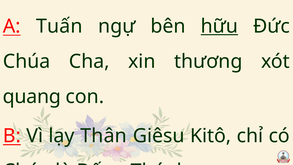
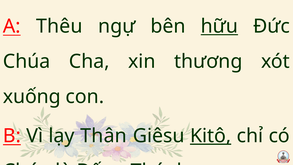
Tuấn: Tuấn -> Thêu (59, 26)
quang: quang -> xuống (32, 97)
Kitô underline: none -> present (211, 136)
